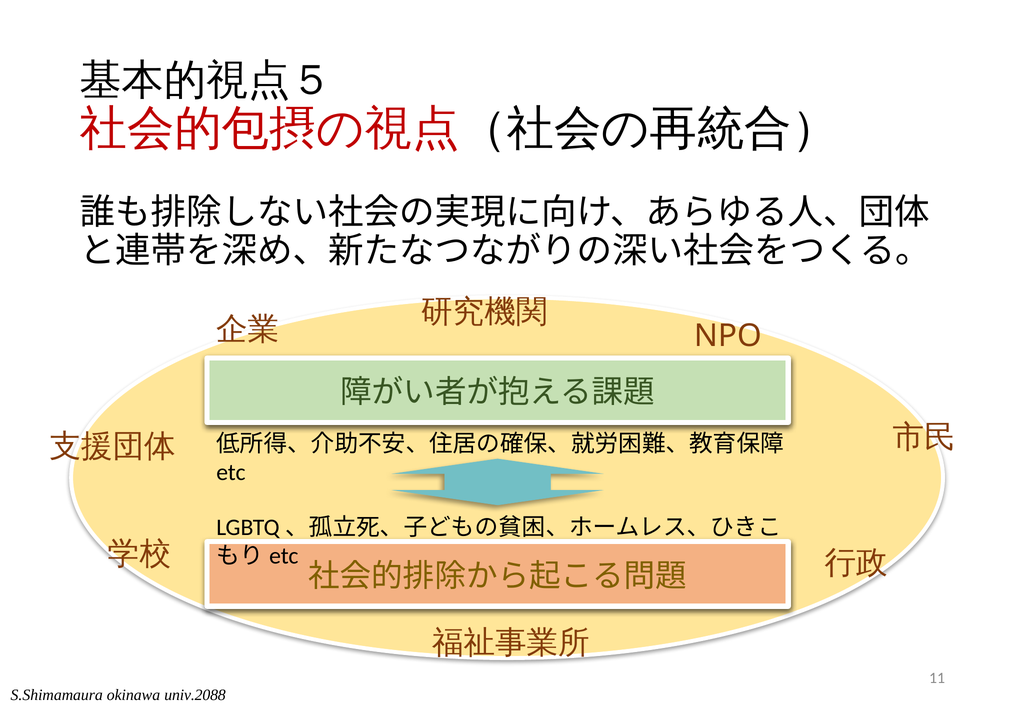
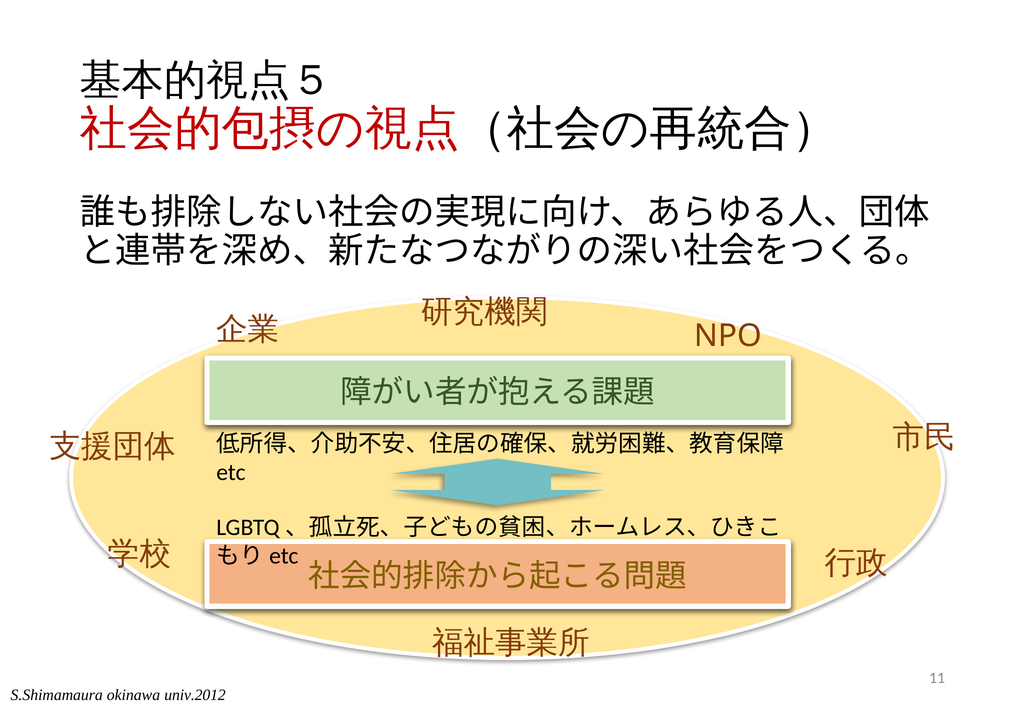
univ.2088: univ.2088 -> univ.2012 (195, 695)
